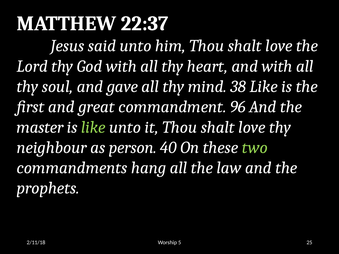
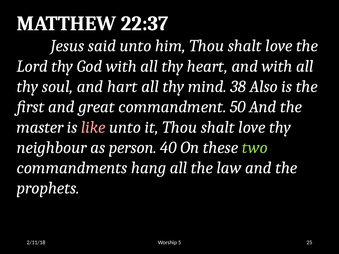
gave: gave -> hart (122, 87)
38 Like: Like -> Also (264, 87)
96: 96 -> 50 (238, 107)
like colour: light green -> pink (93, 127)
